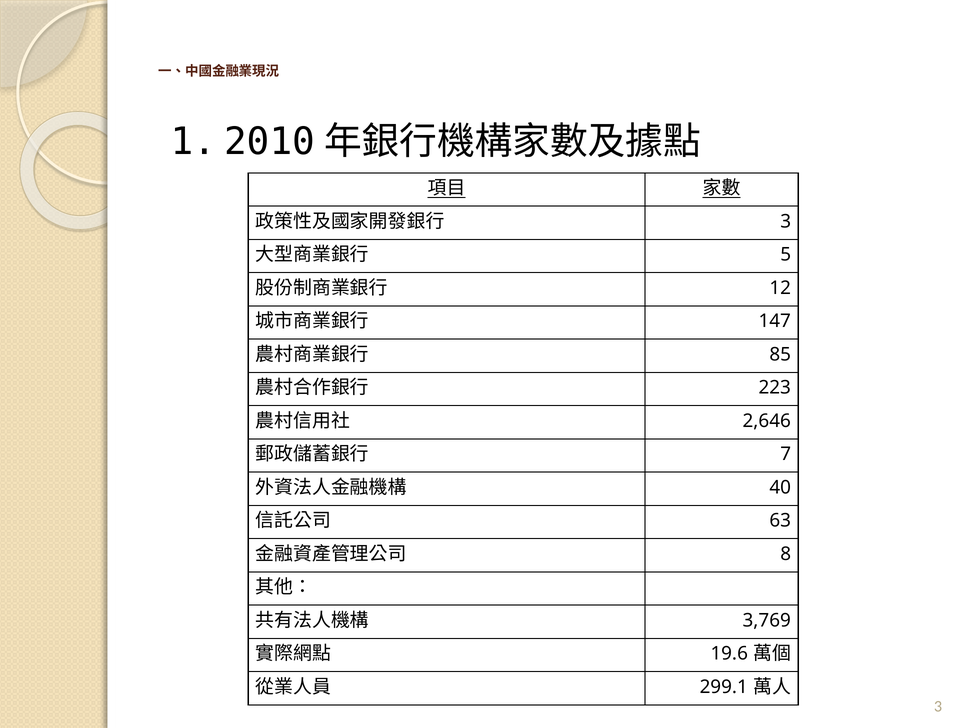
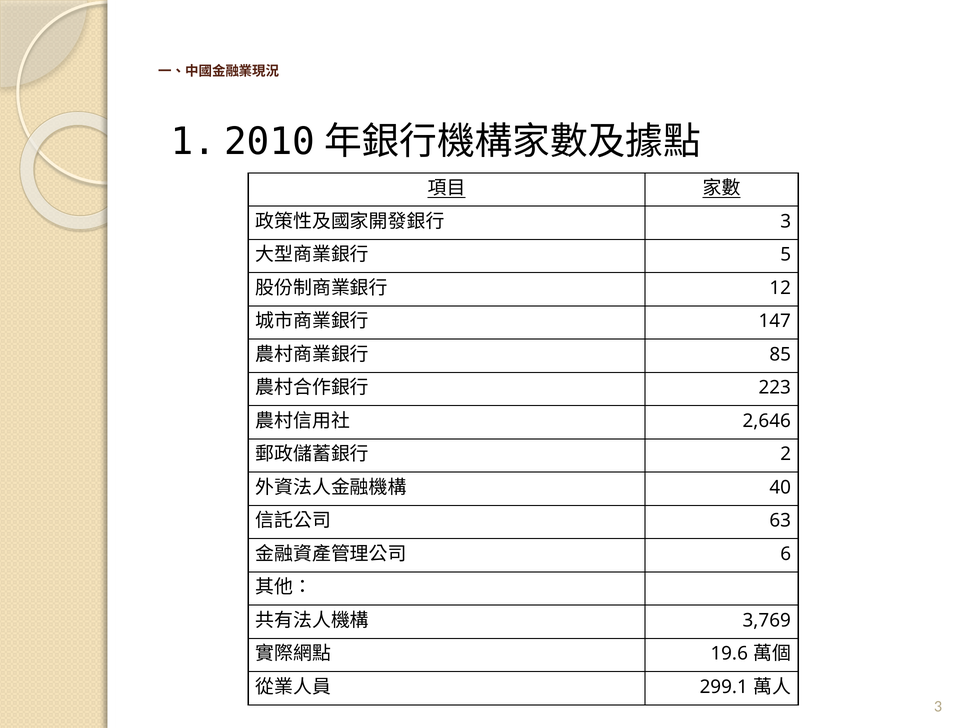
7: 7 -> 2 (786, 454)
8: 8 -> 6 (786, 553)
